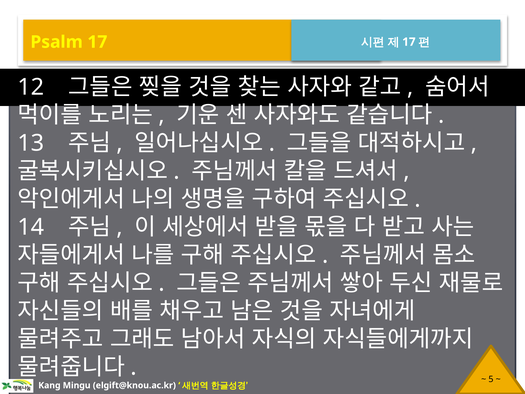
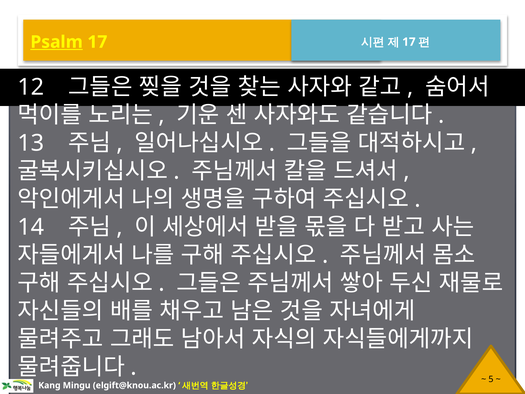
Psalm underline: none -> present (57, 42)
